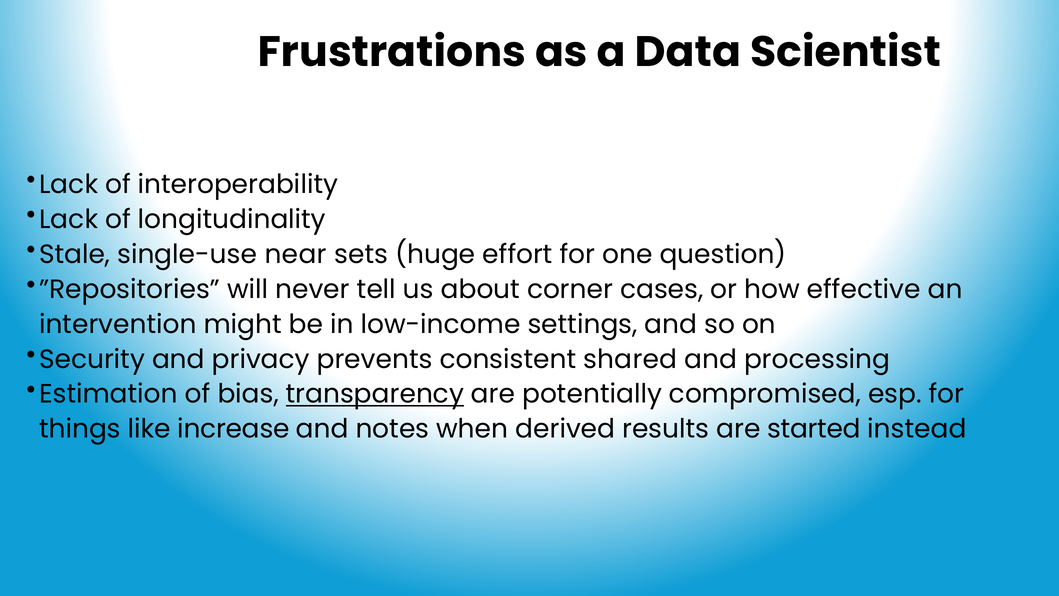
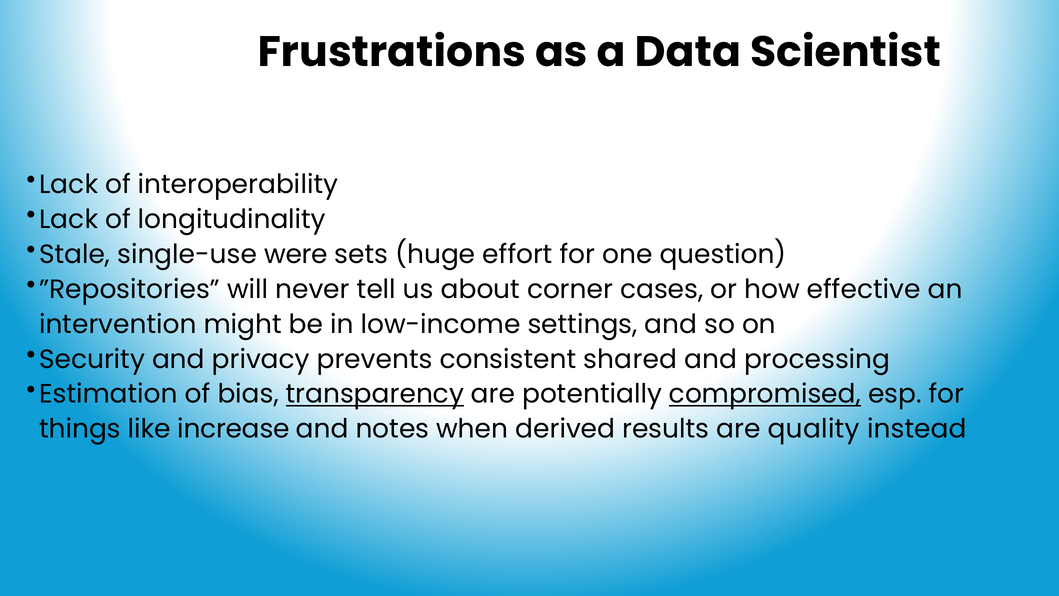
near: near -> were (296, 254)
compromised underline: none -> present (765, 394)
started: started -> quality (814, 429)
